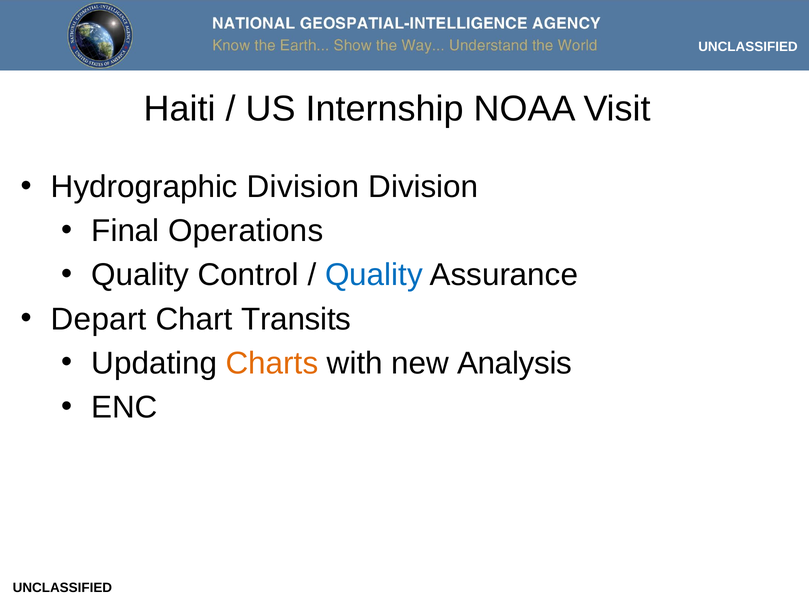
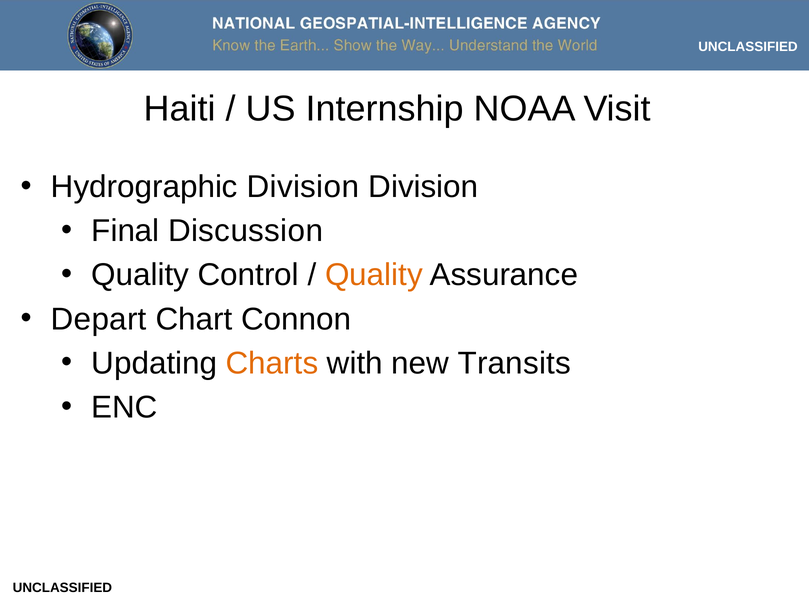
Operations: Operations -> Discussion (246, 231)
Quality colour: blue -> orange (374, 275)
Transits: Transits -> Connon (296, 319)
Analysis: Analysis -> Transits (514, 363)
